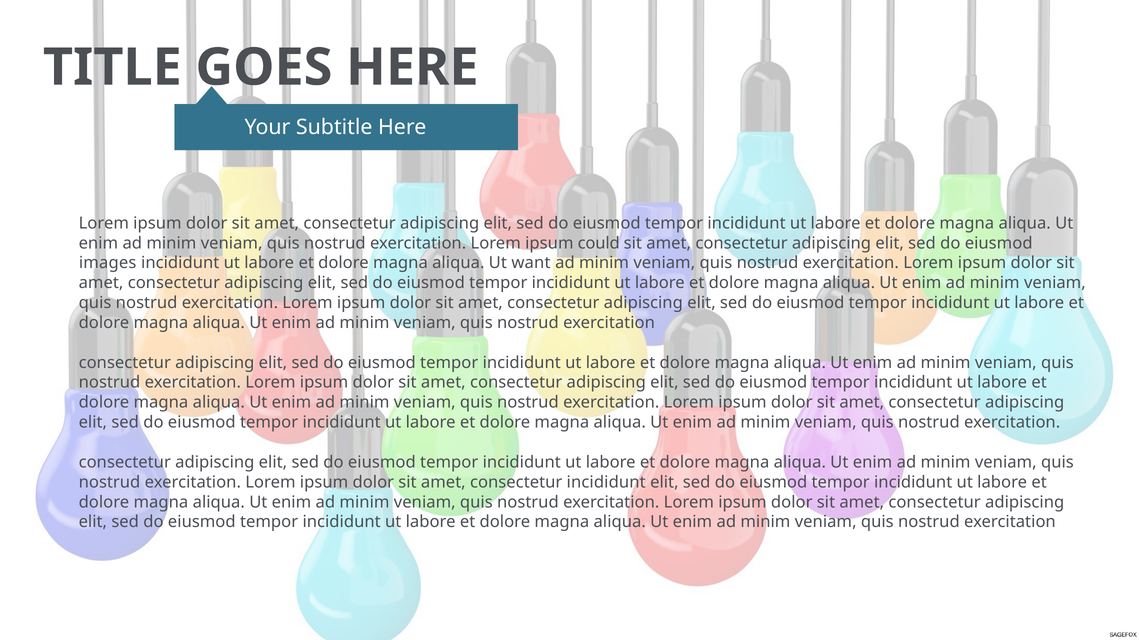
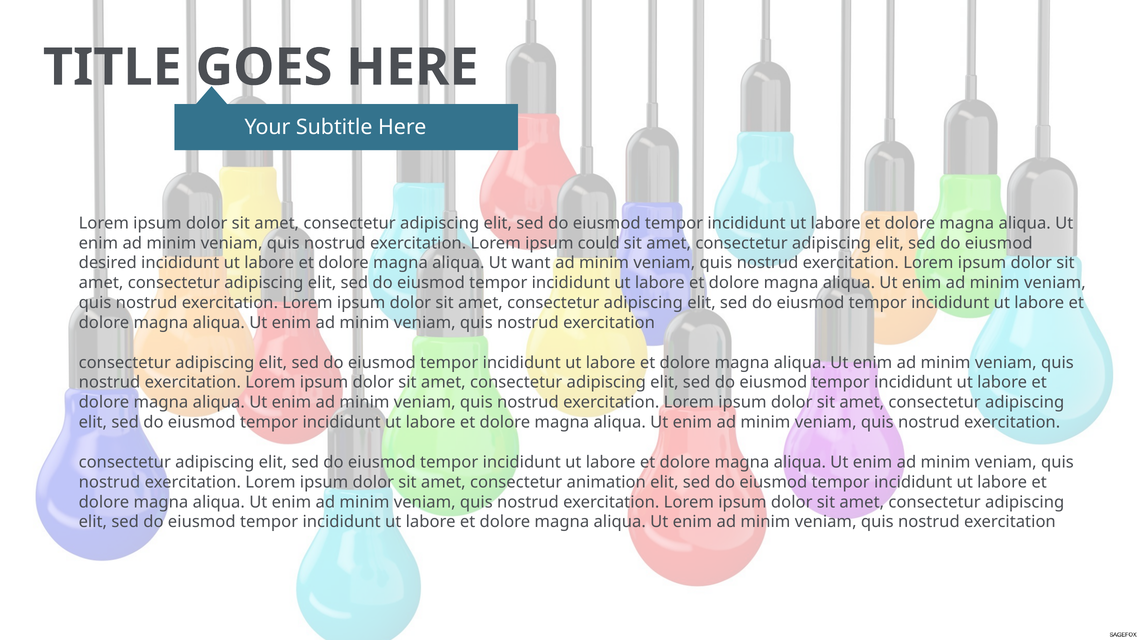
images: images -> desired (108, 263)
consectetur incididunt: incididunt -> animation (606, 483)
